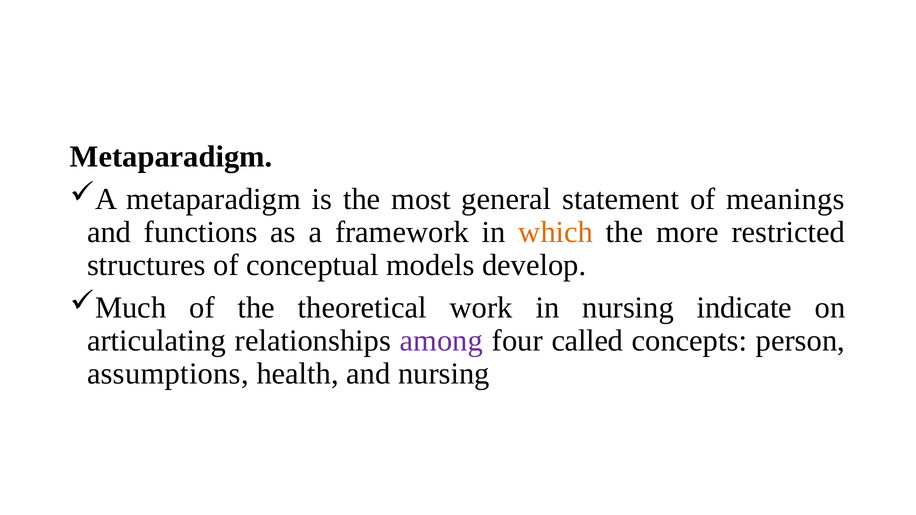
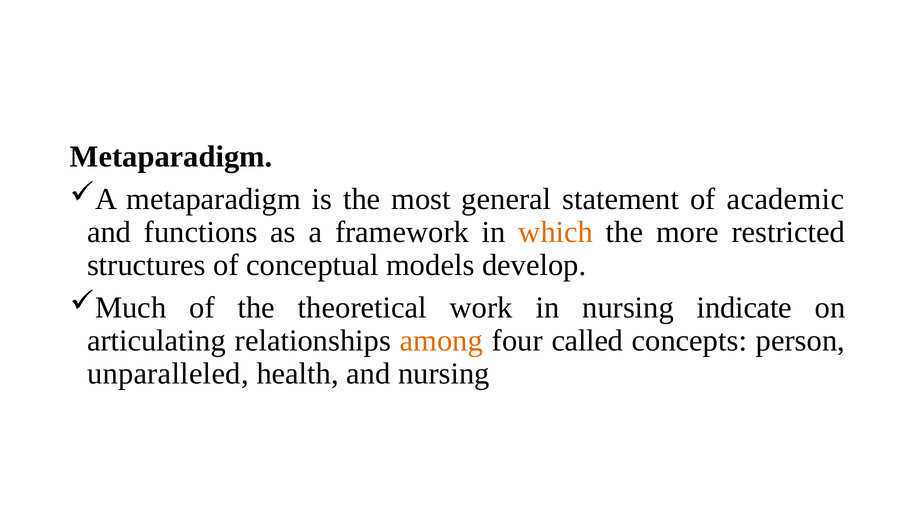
meanings: meanings -> academic (785, 199)
among colour: purple -> orange (441, 341)
assumptions: assumptions -> unparalleled (168, 374)
